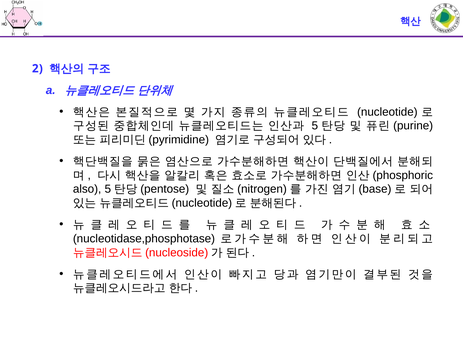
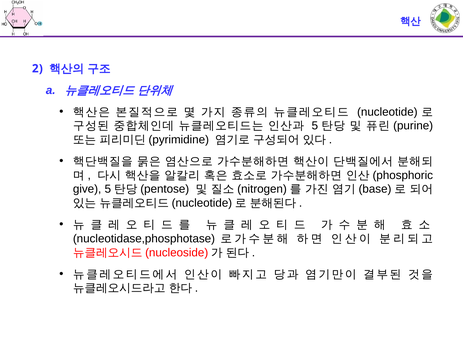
also: also -> give (87, 189)
